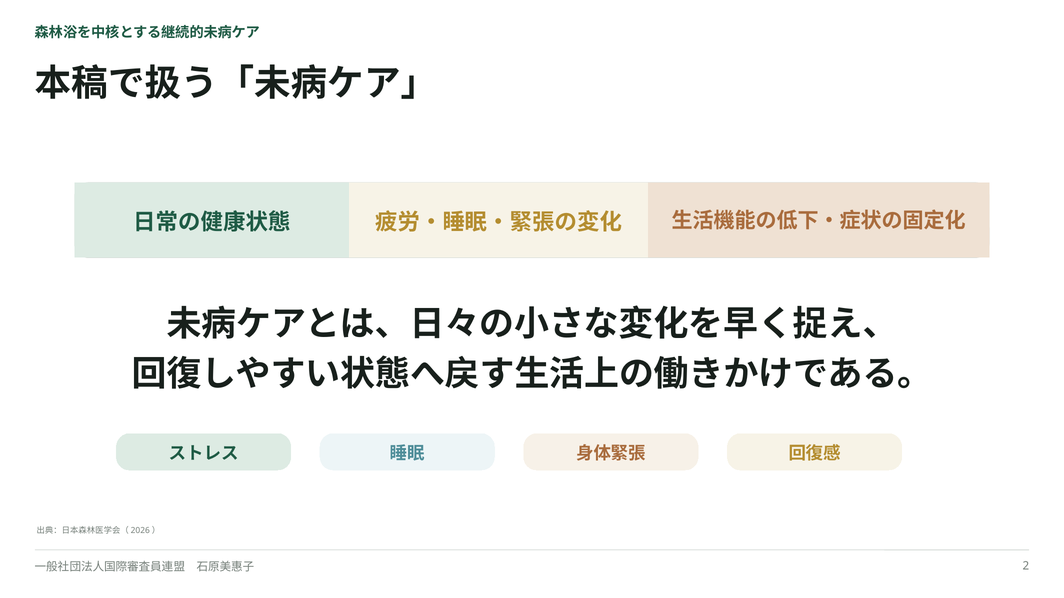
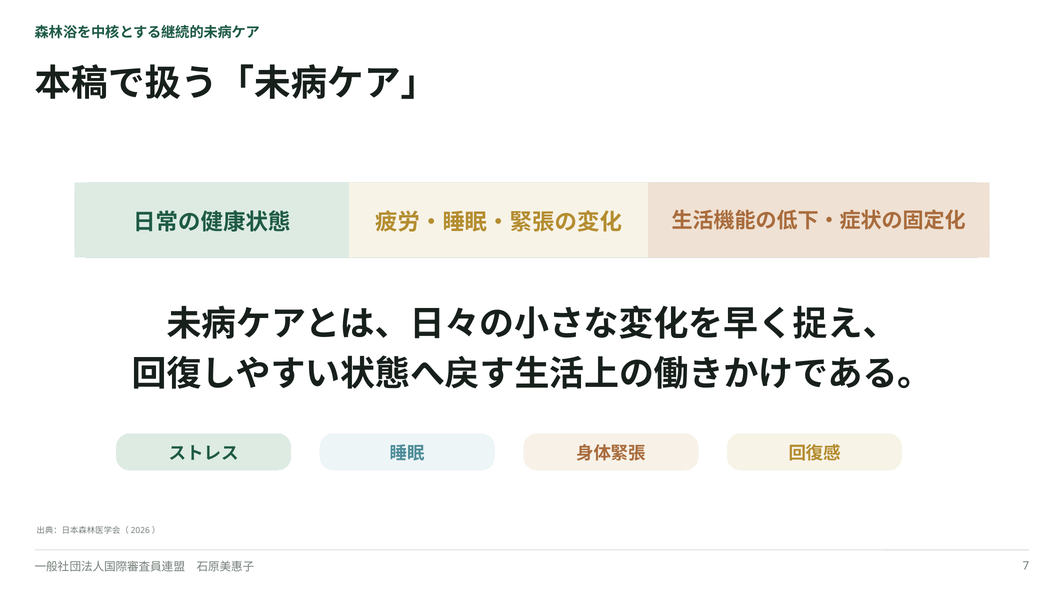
2: 2 -> 7 (1026, 566)
